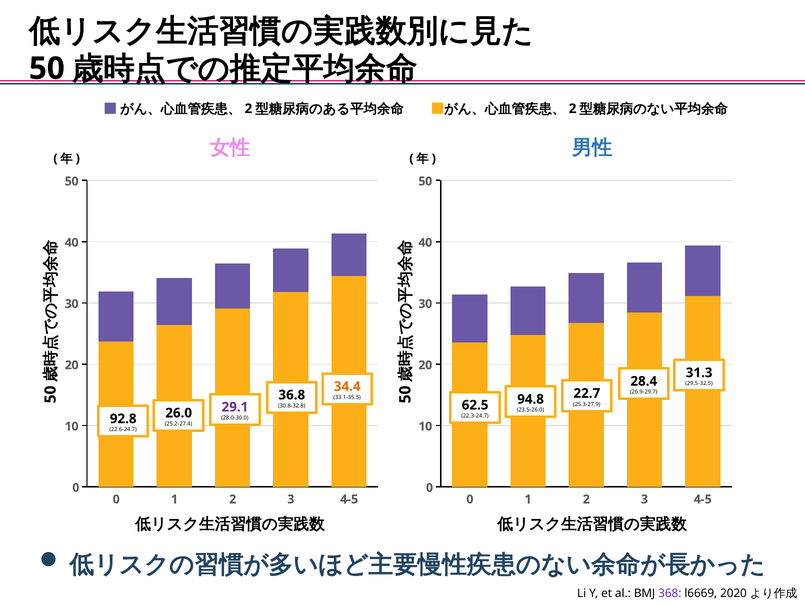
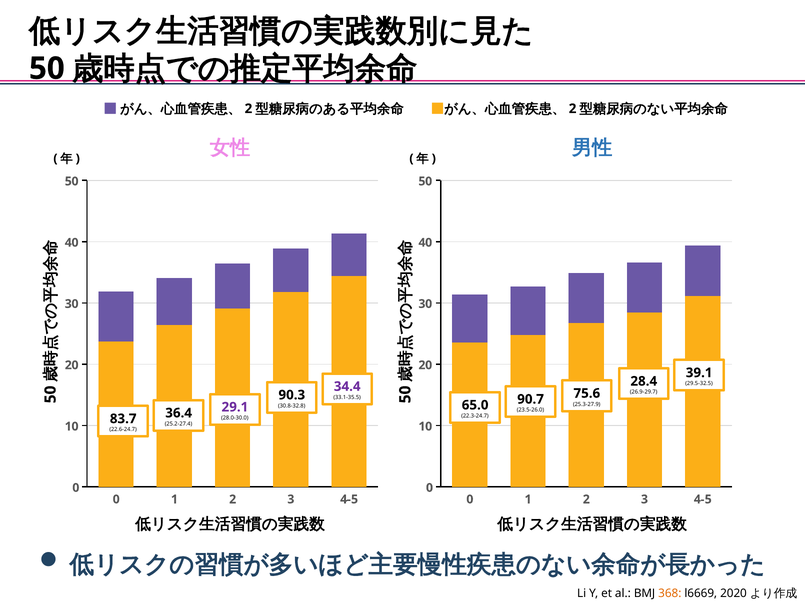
31.3: 31.3 -> 39.1 (699, 373)
34.4 colour: orange -> purple (347, 386)
22.7: 22.7 -> 75.6 (587, 393)
36.8: 36.8 -> 90.3 (292, 395)
94.8: 94.8 -> 90.7 (531, 399)
62.5: 62.5 -> 65.0 (475, 405)
26.0: 26.0 -> 36.4 (179, 413)
92.8: 92.8 -> 83.7 (123, 419)
368 colour: purple -> orange (670, 593)
